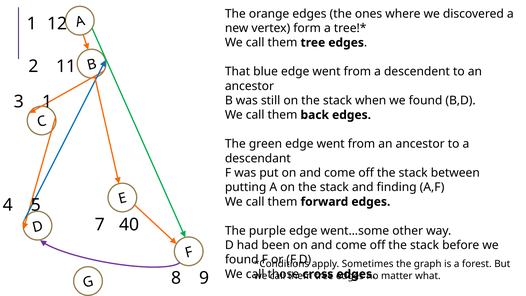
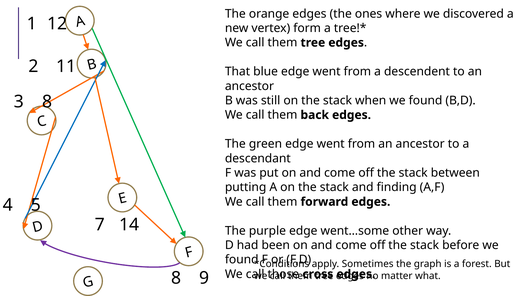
3 1: 1 -> 8 (47, 102)
40: 40 -> 14 (129, 225)
